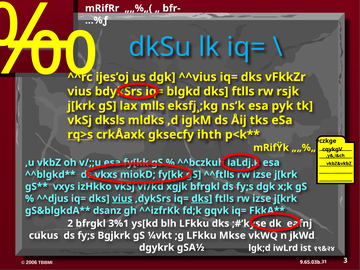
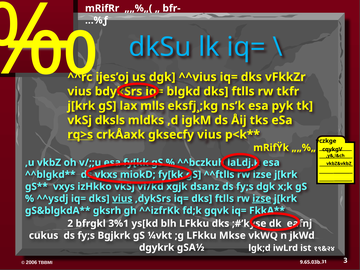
rsjk: rsjk -> tkfr (288, 91)
gksecfy ihth: ihth -> vius (209, 135)
bfrgkl: bfrgkl -> dsanz (205, 187)
^^djus: ^^djus -> ^^ysdj (53, 199)
dks underline: present -> none (202, 199)
izse underline: none -> present (262, 199)
dsanz: dsanz -> gksrh (107, 211)
